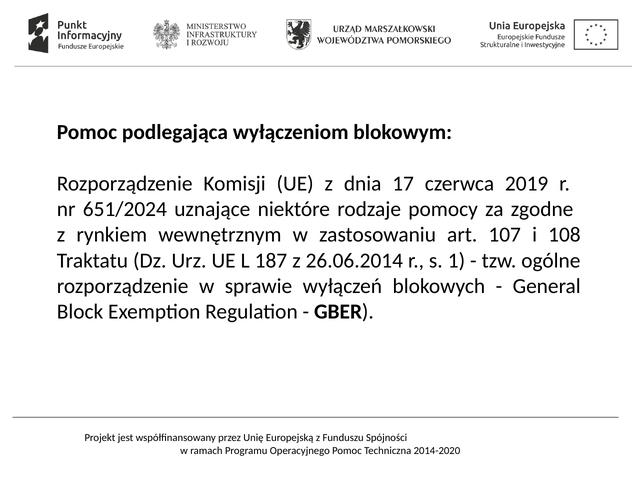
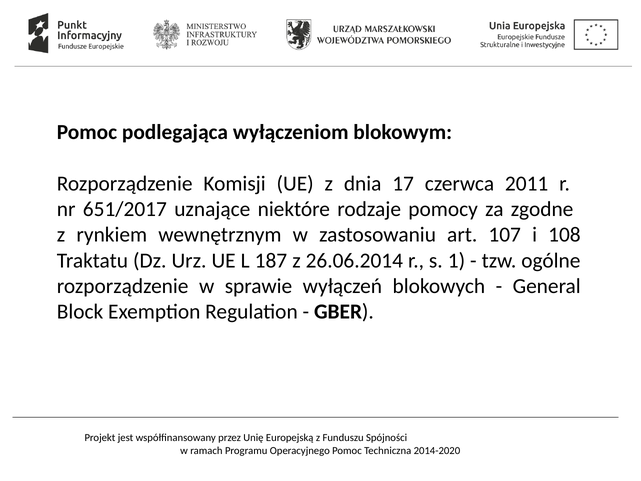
2019: 2019 -> 2011 (527, 183)
651/2024: 651/2024 -> 651/2017 (125, 209)
